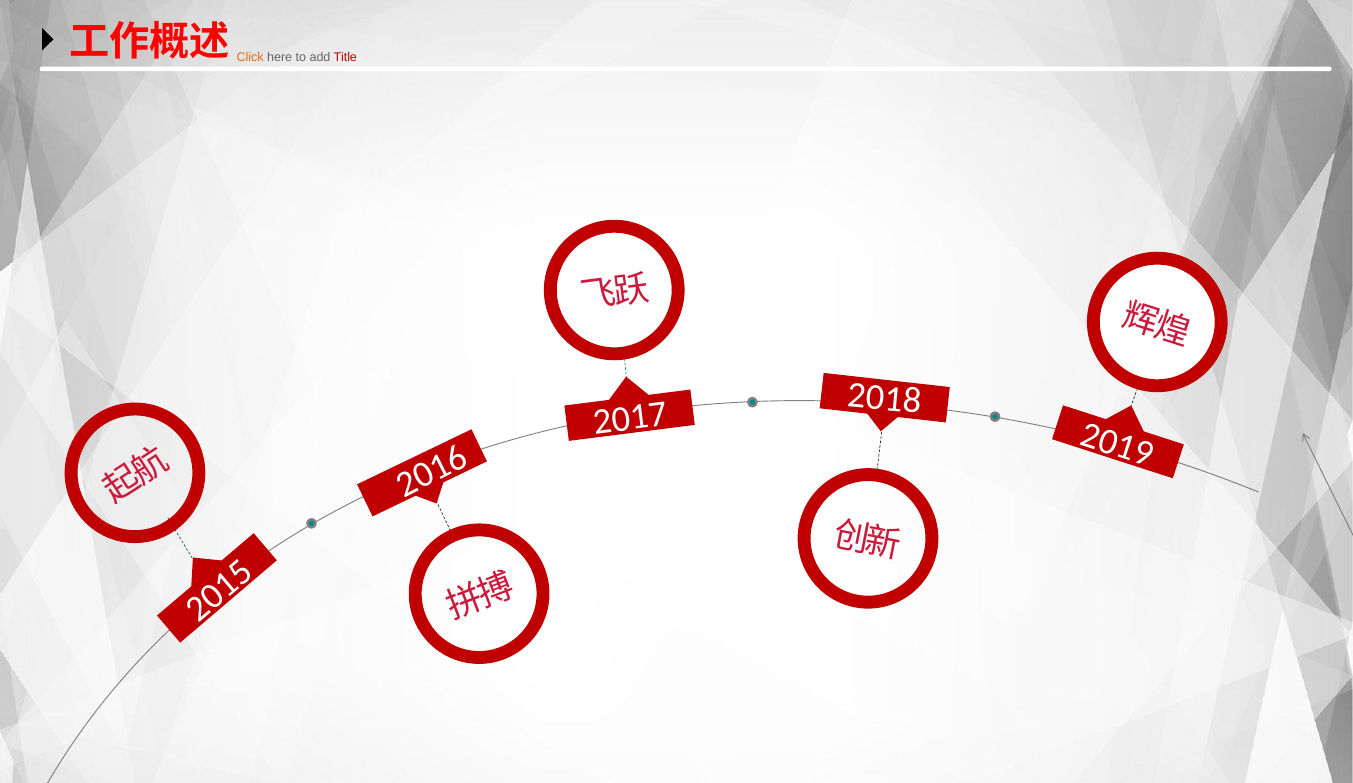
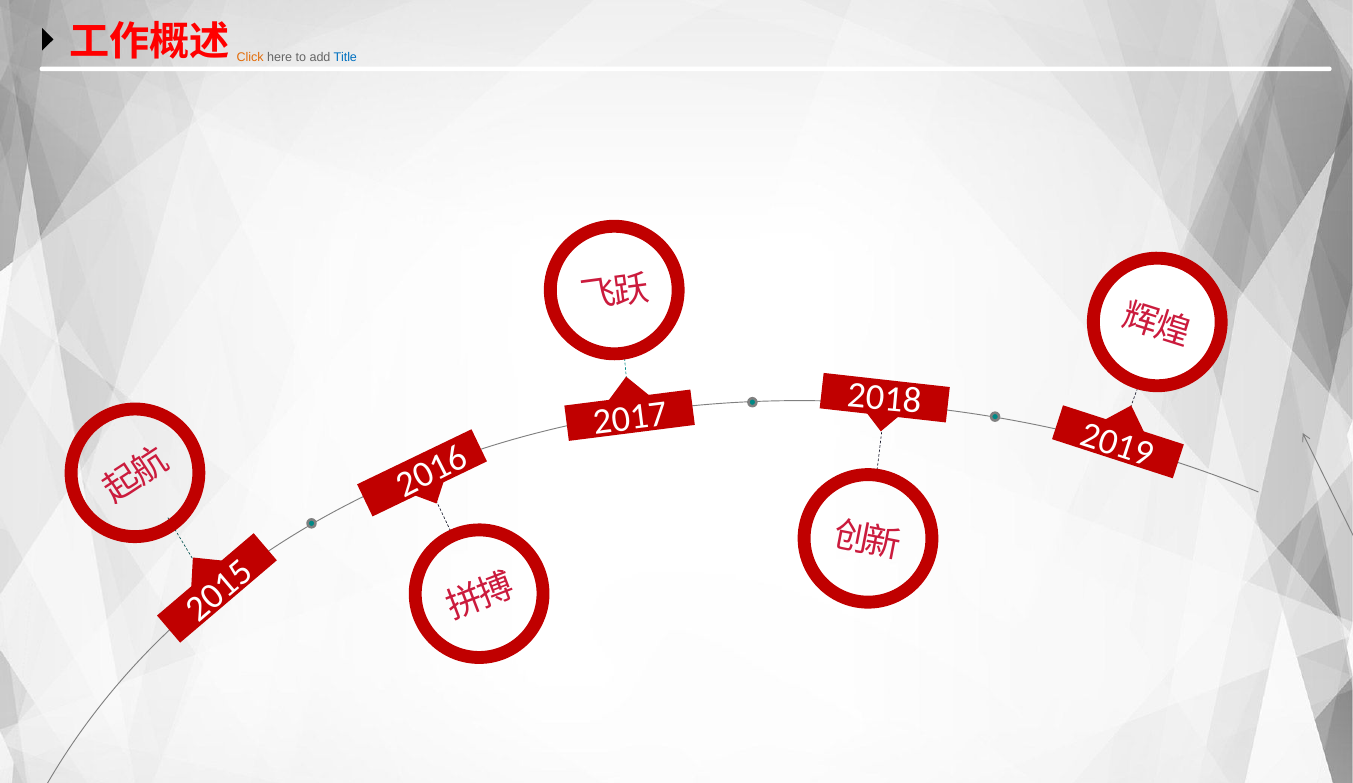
Title colour: red -> blue (345, 57)
